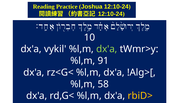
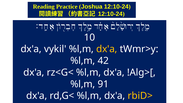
dx'a colour: light green -> yellow (107, 49)
91: 91 -> 42 (103, 61)
58: 58 -> 91 (103, 84)
